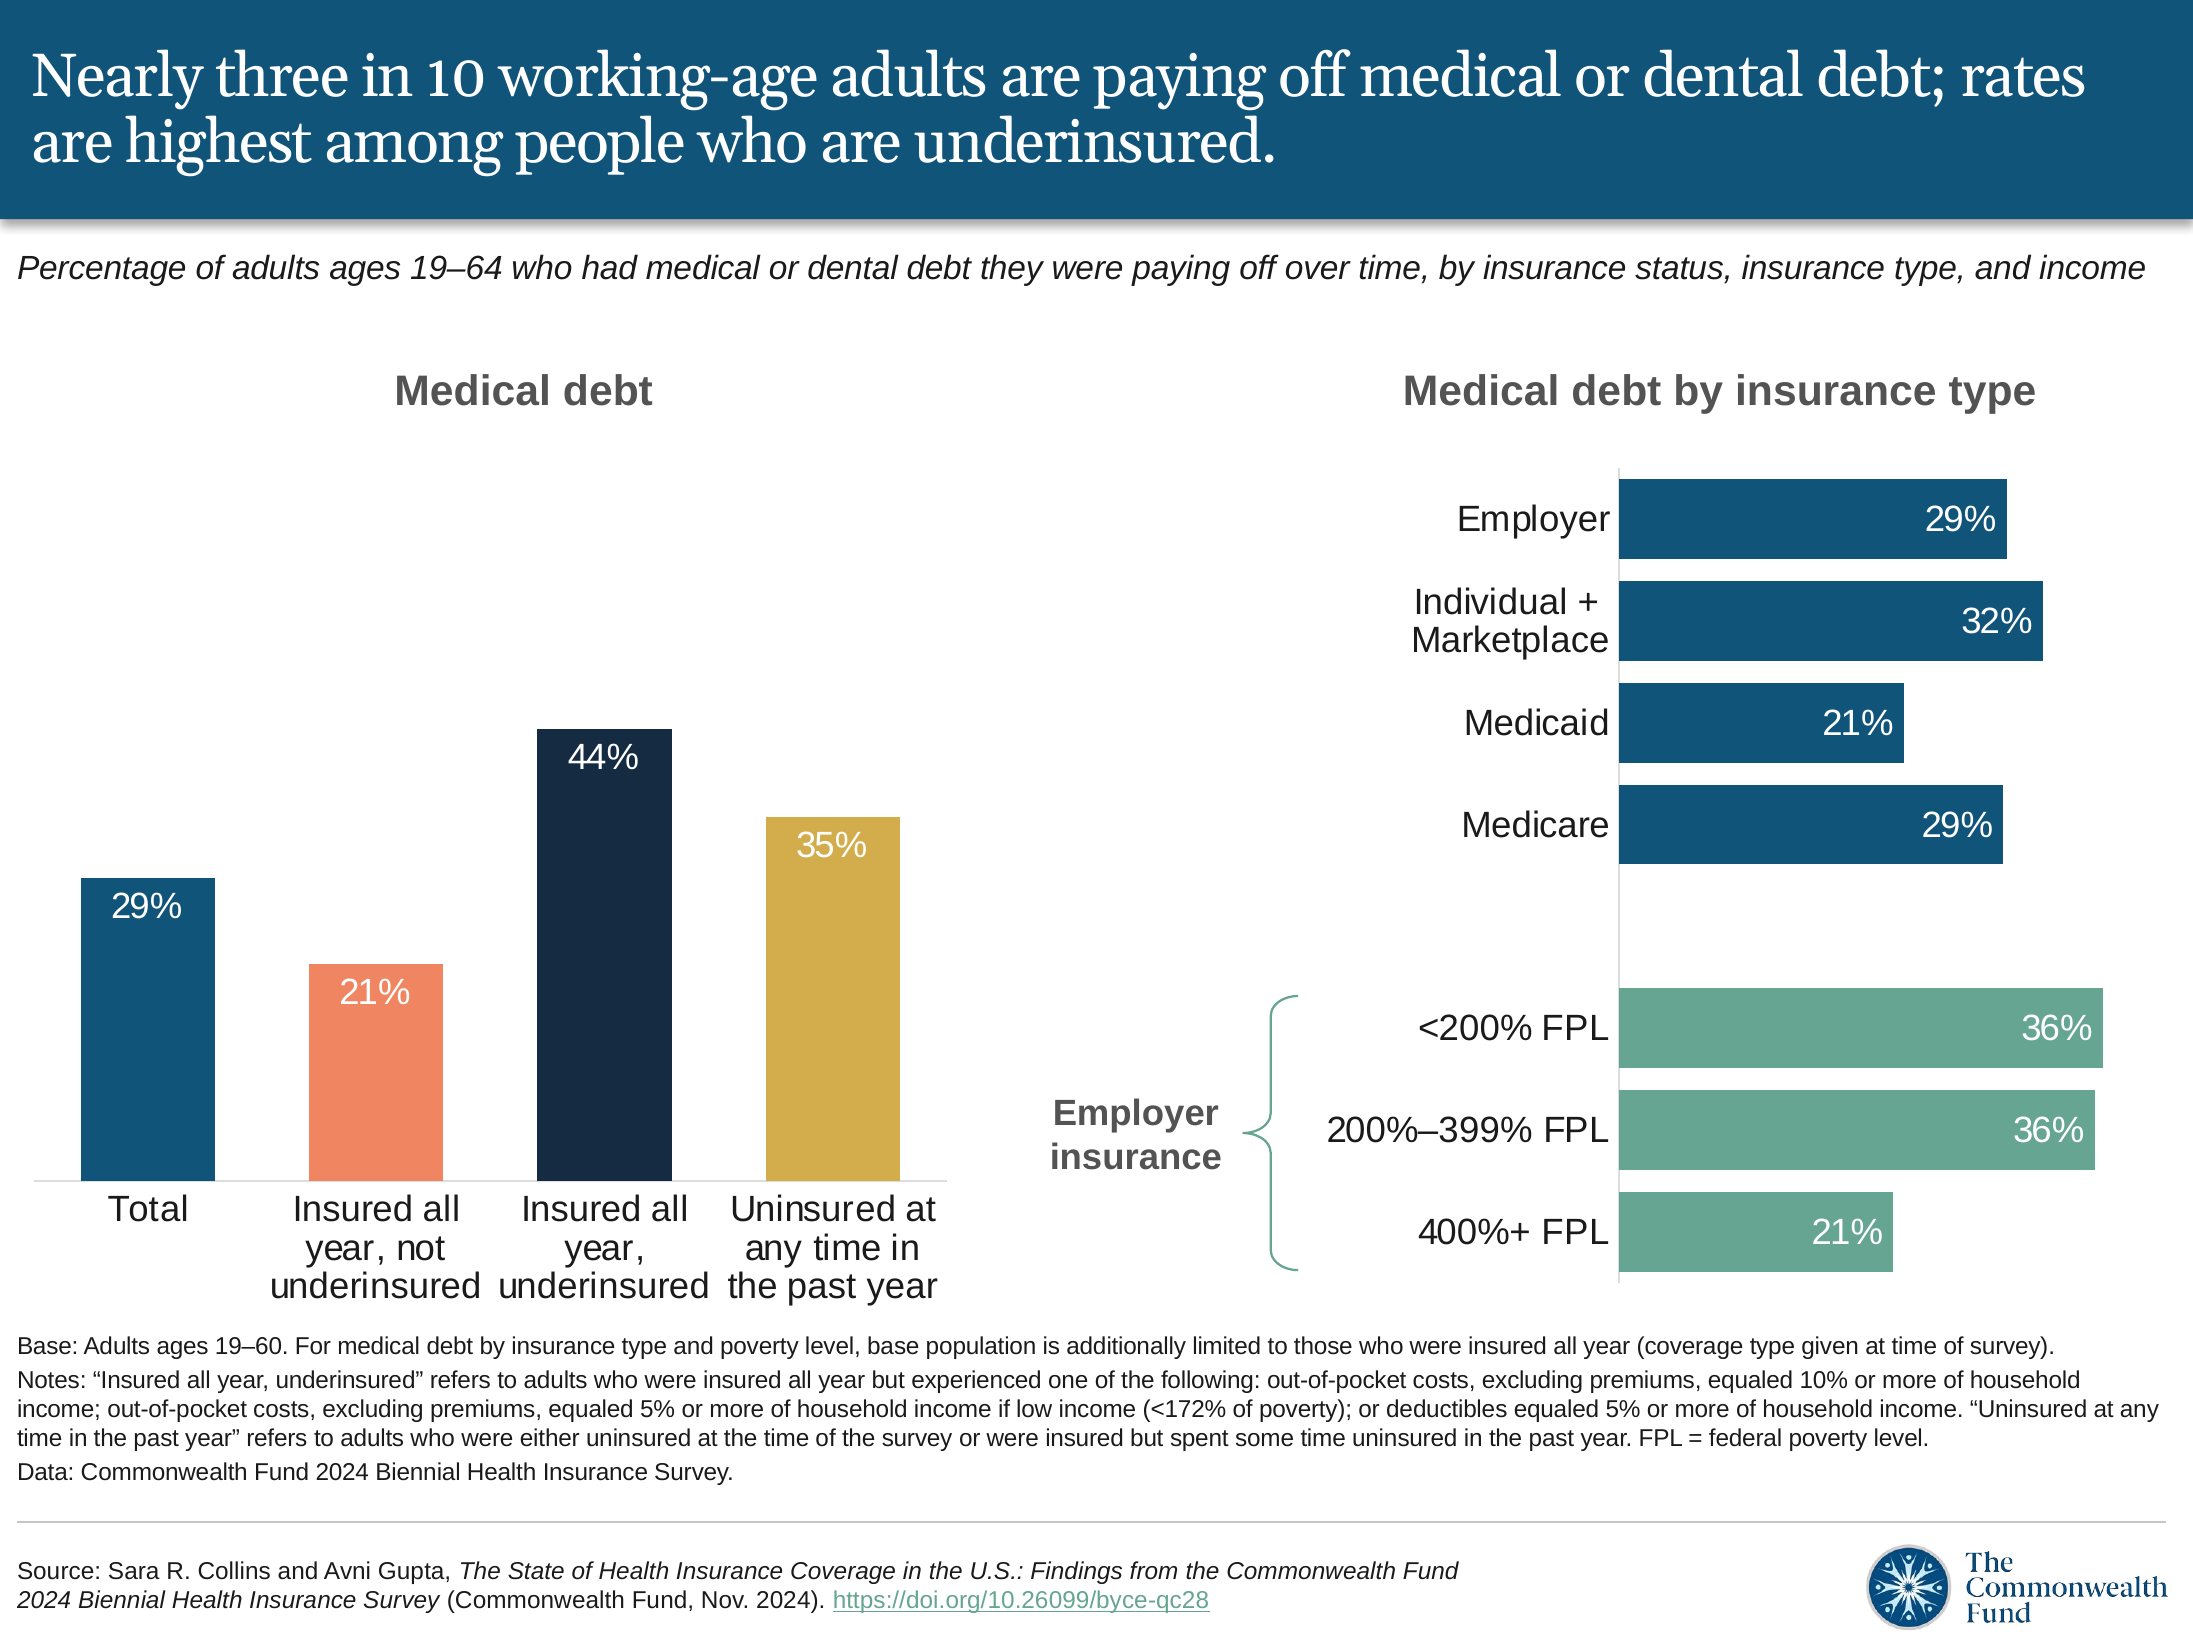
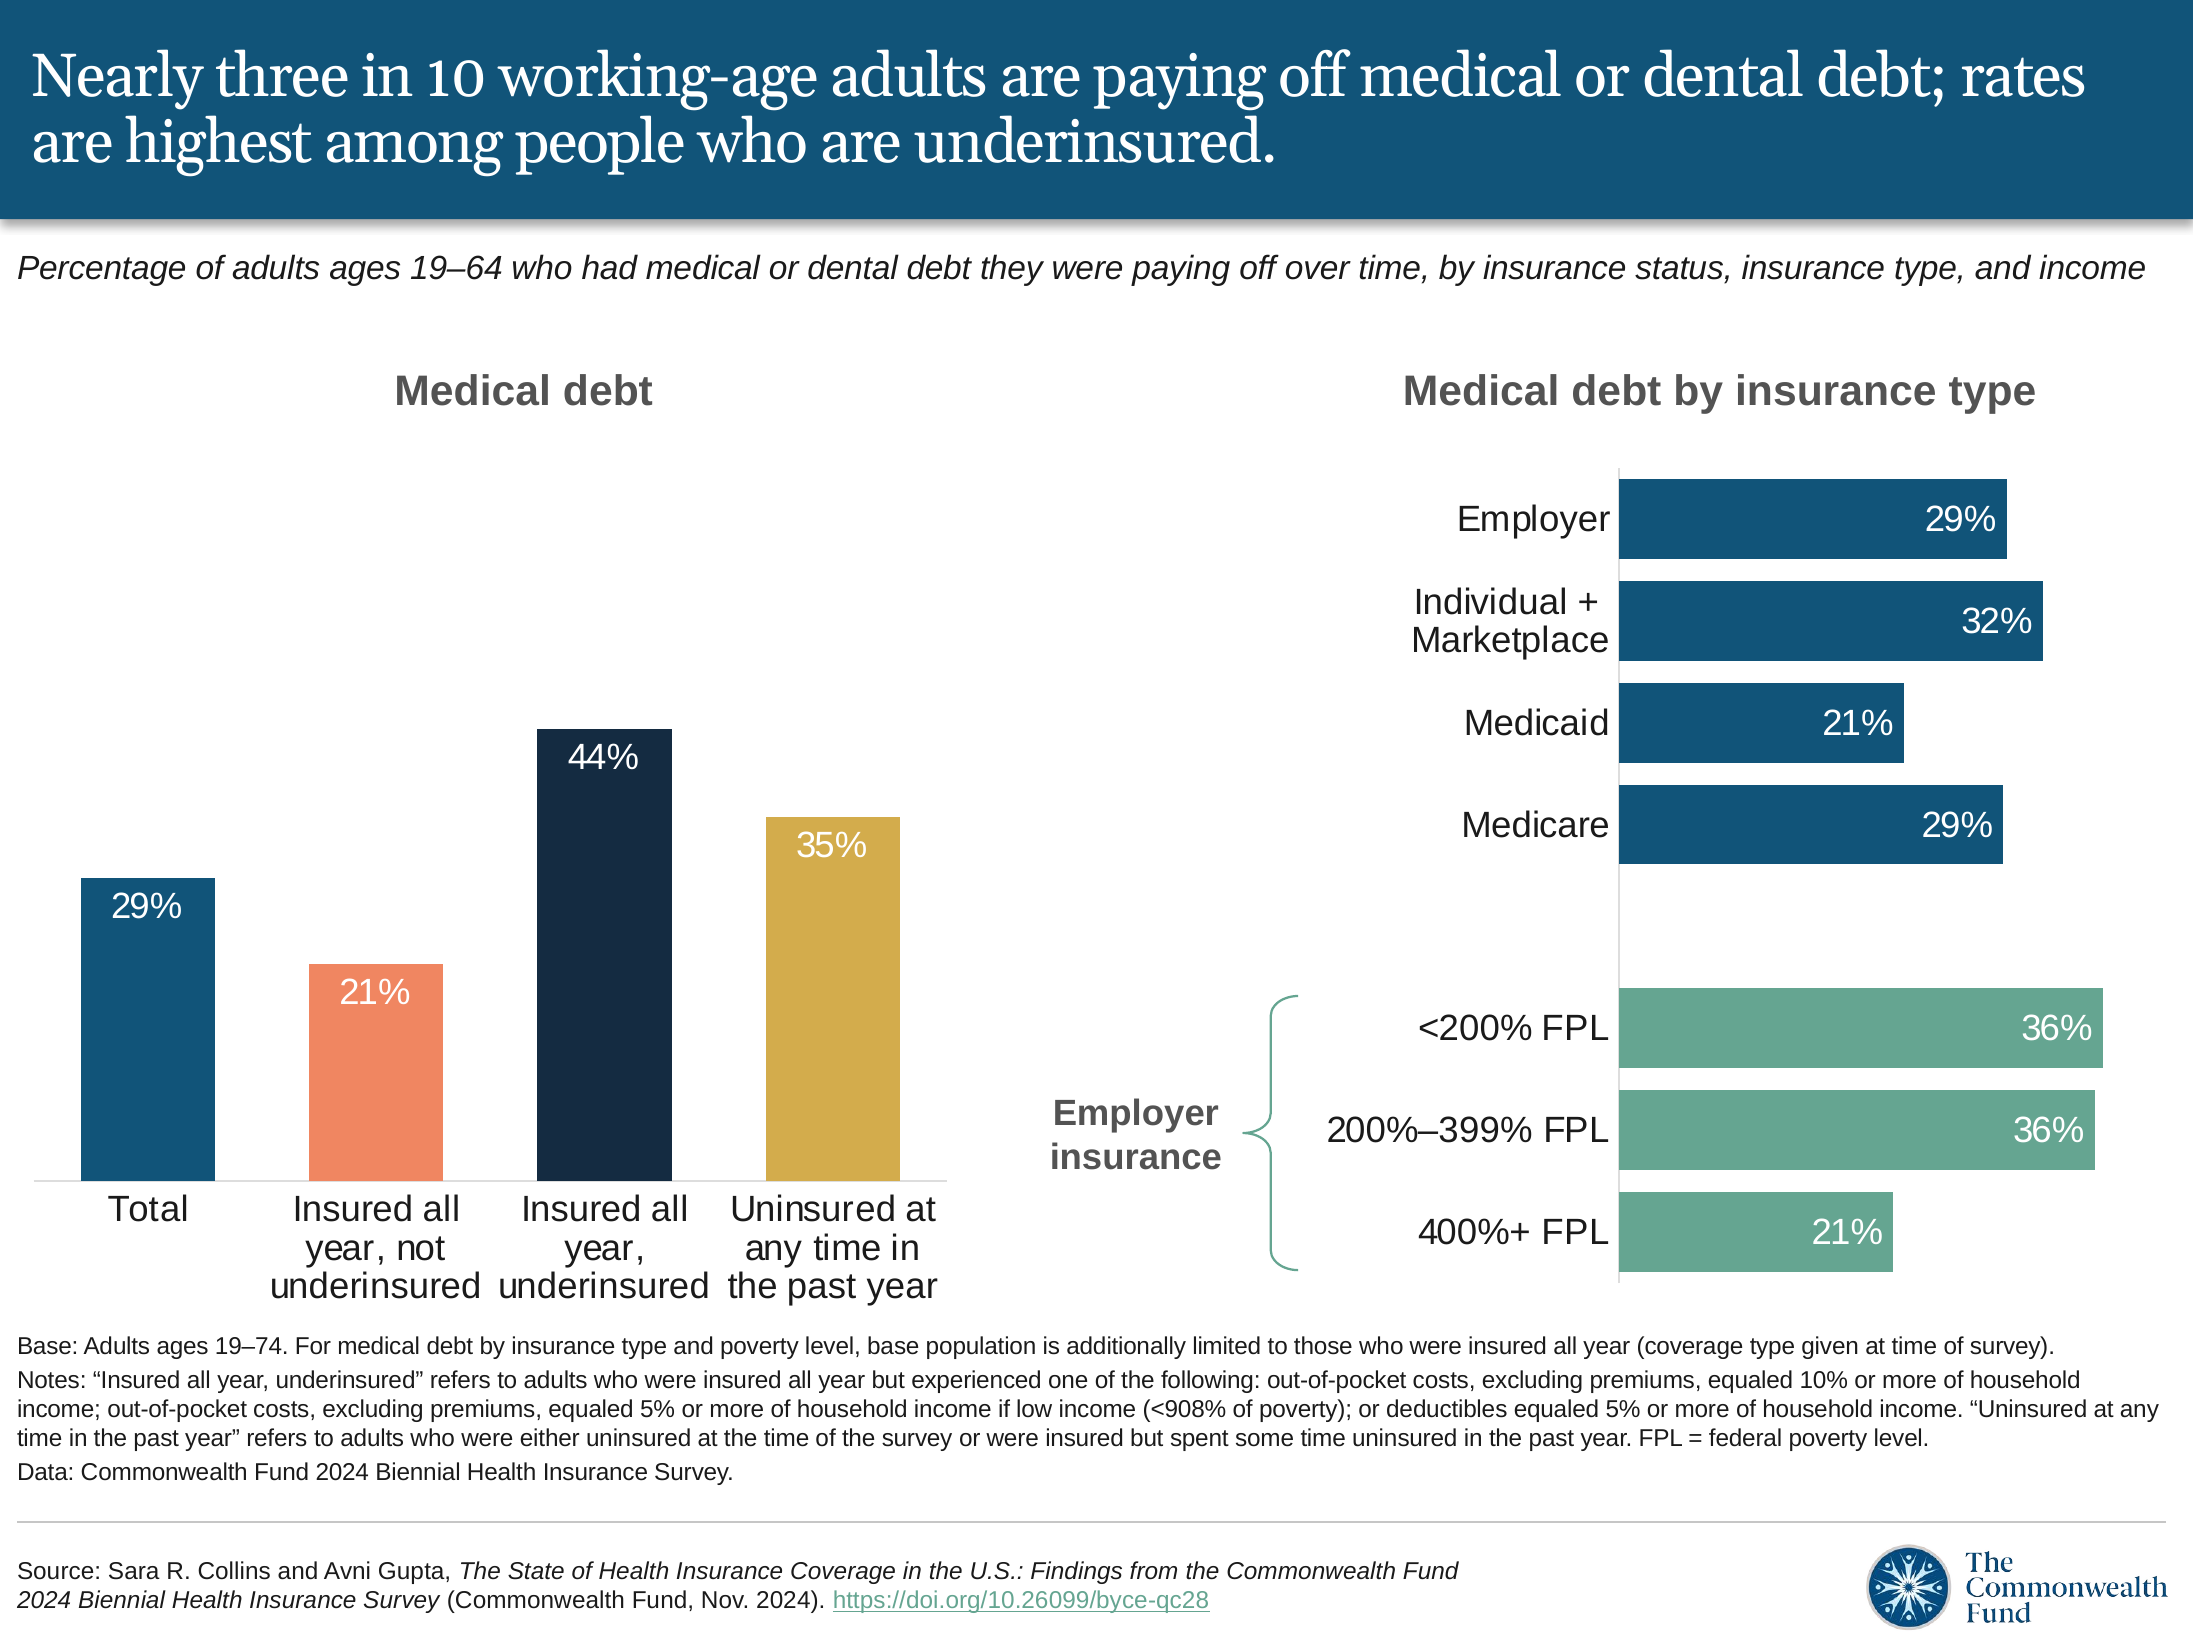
19–60: 19–60 -> 19–74 (252, 1346)
<172%: <172% -> <908% (1185, 1409)
